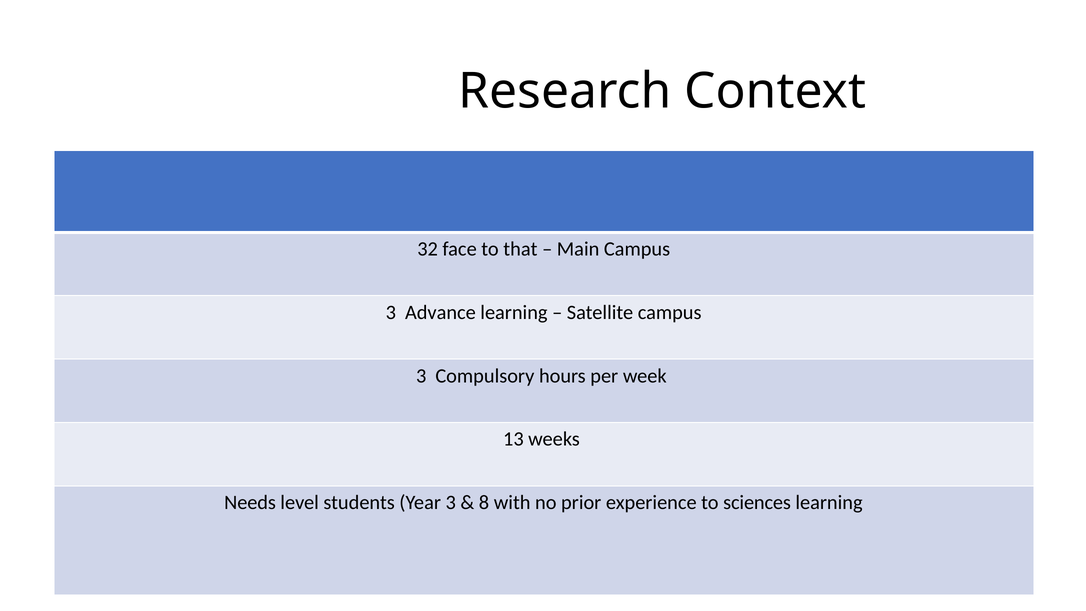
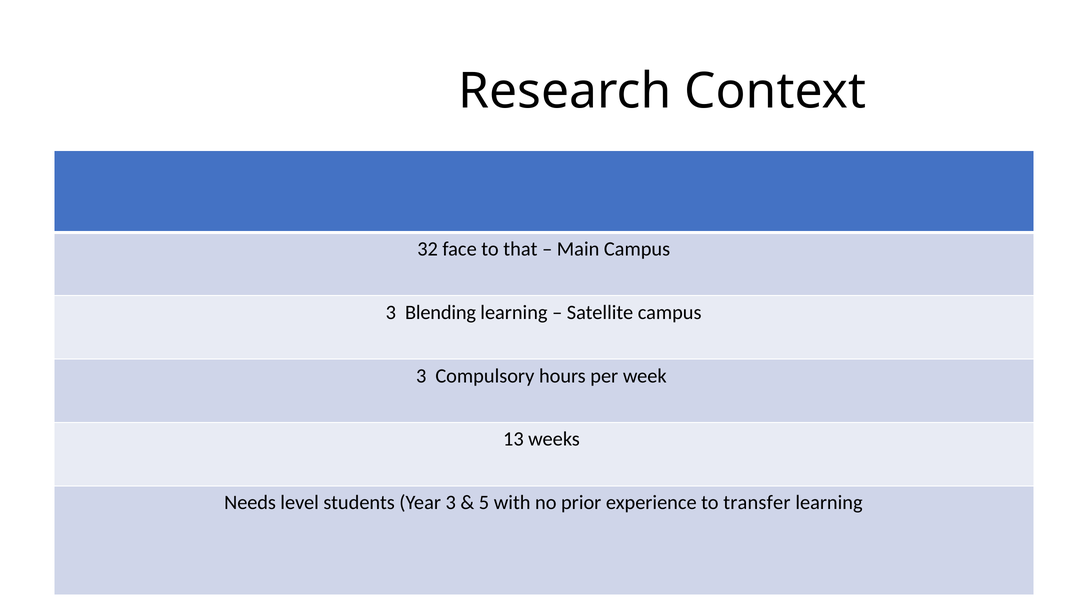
Advance: Advance -> Blending (441, 312)
8: 8 -> 5 (484, 502)
sciences: sciences -> transfer (757, 502)
